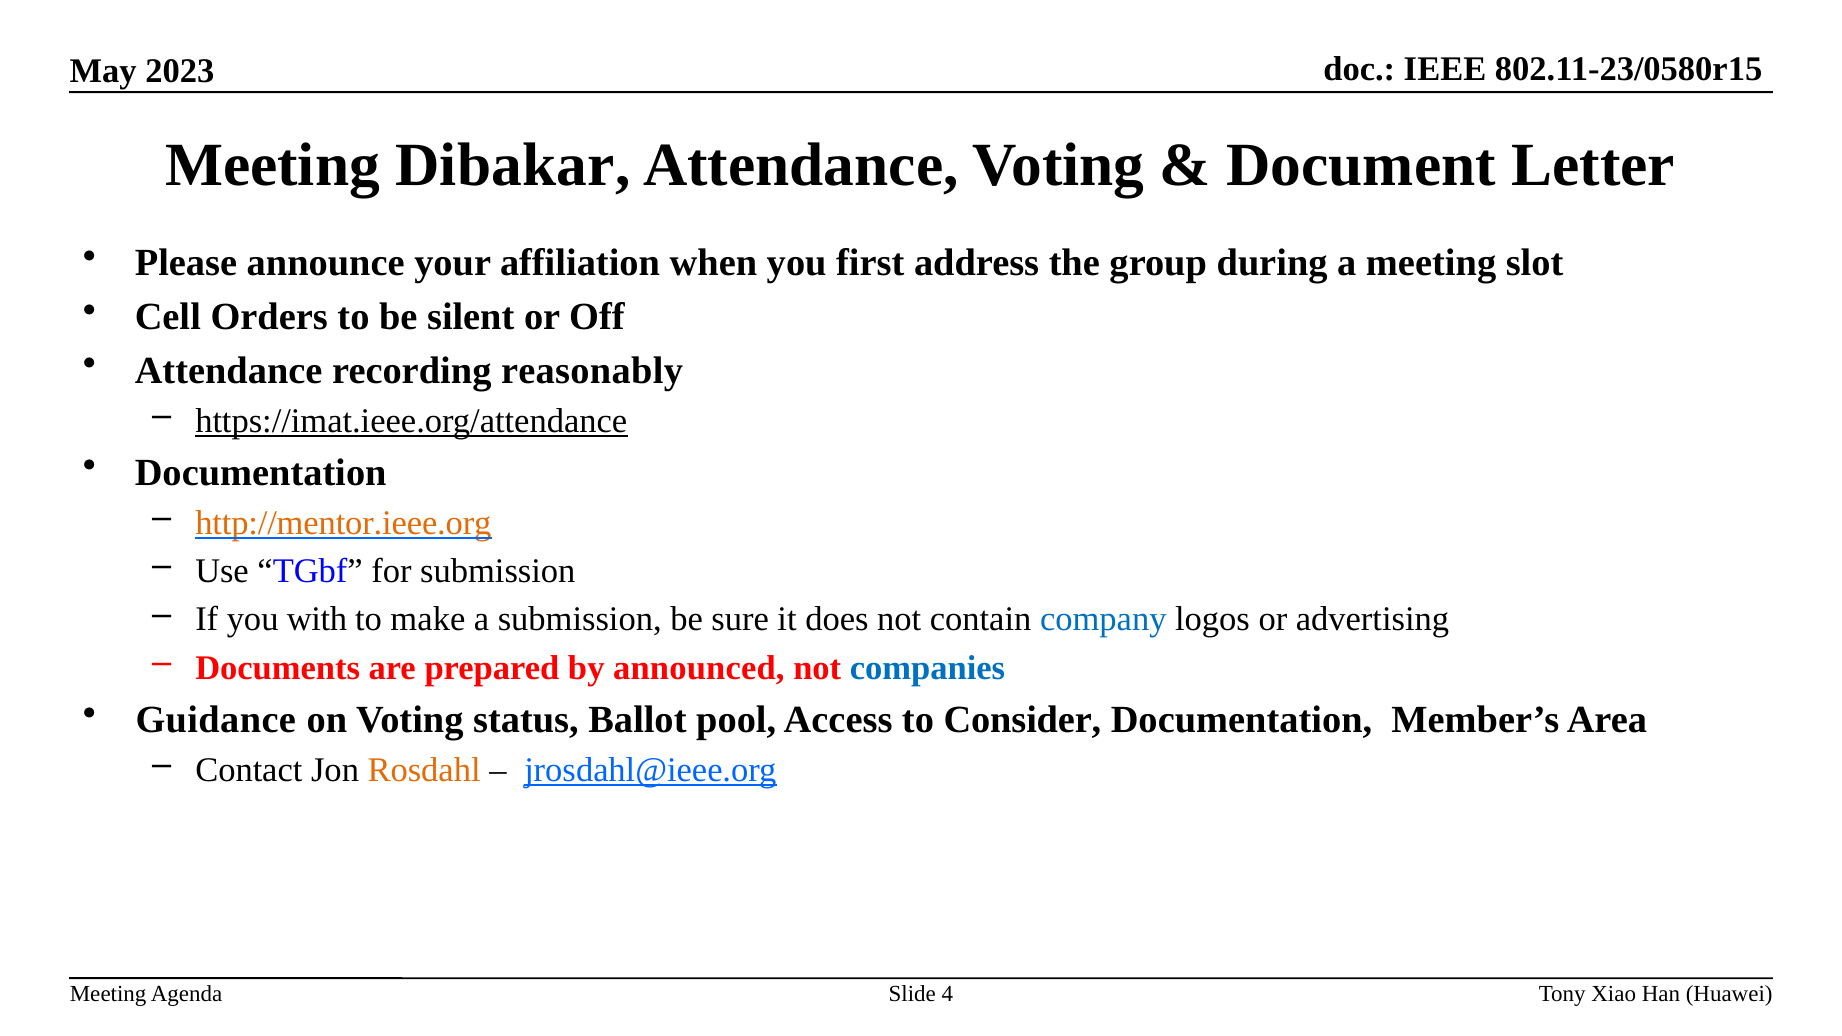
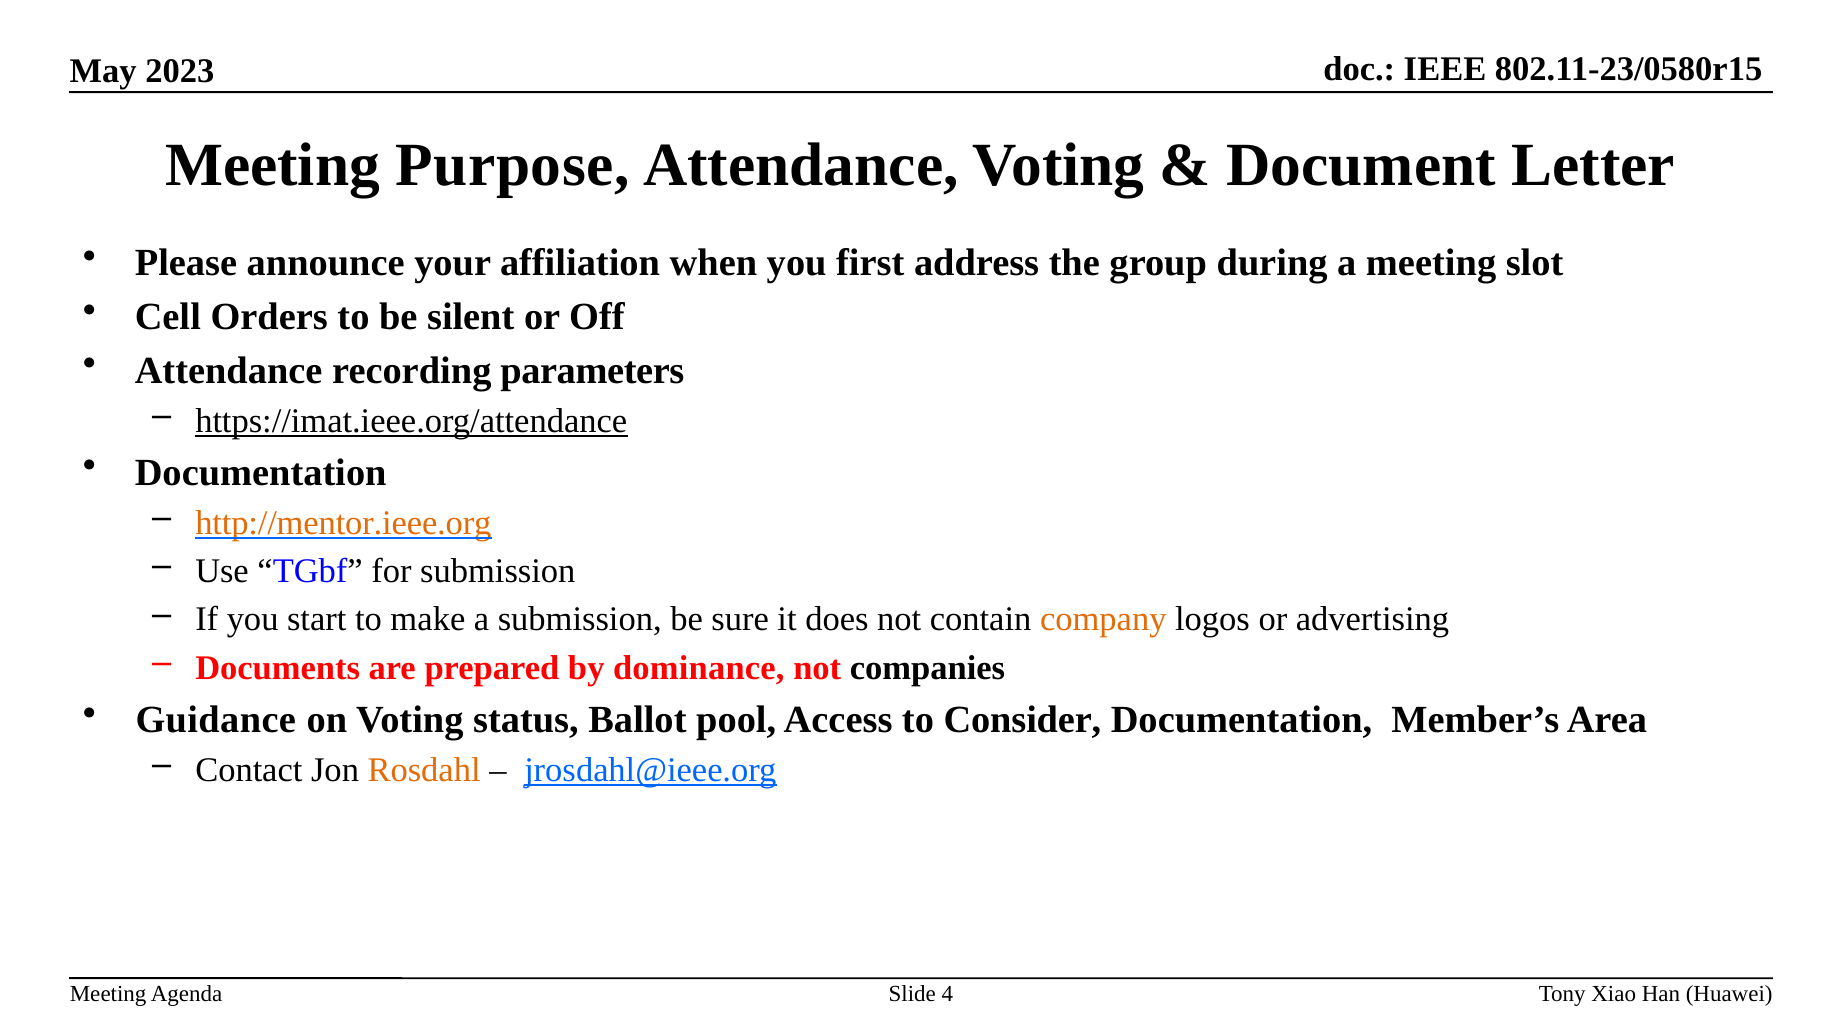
Dibakar: Dibakar -> Purpose (513, 165)
reasonably: reasonably -> parameters (592, 370)
with: with -> start (317, 620)
company colour: blue -> orange (1103, 620)
announced: announced -> dominance (699, 668)
companies colour: blue -> black (928, 668)
